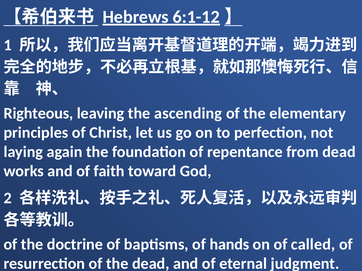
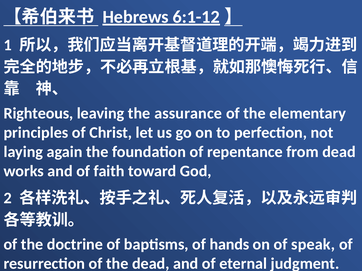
ascending: ascending -> assurance (188, 113)
called: called -> speak (313, 245)
